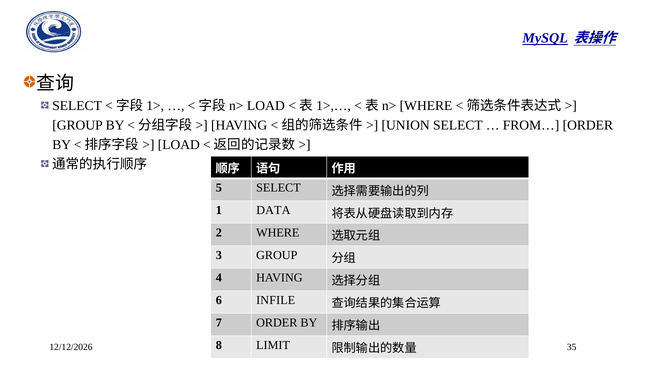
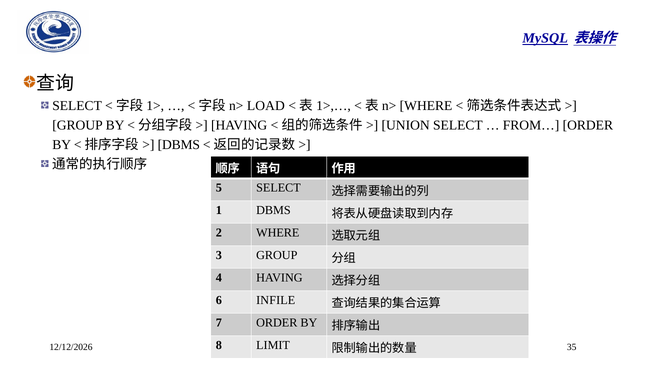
LOAD: LOAD -> DBMS (179, 145)
1 DATA: DATA -> DBMS (273, 210)
